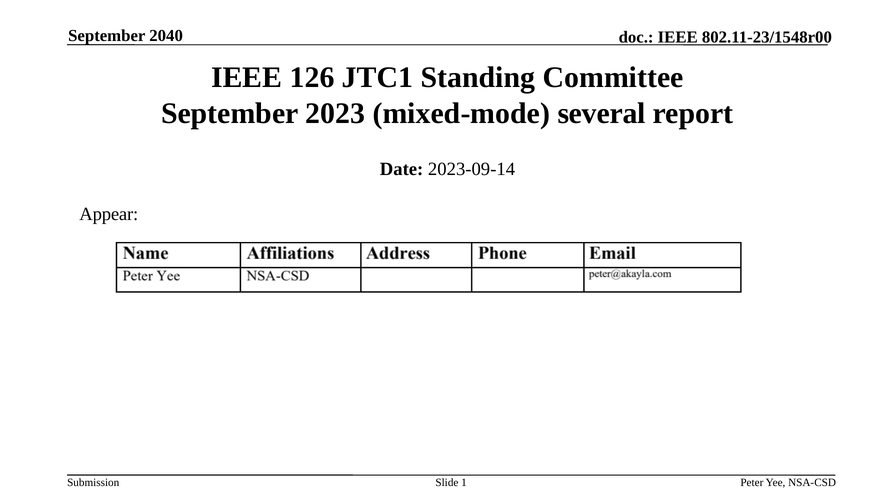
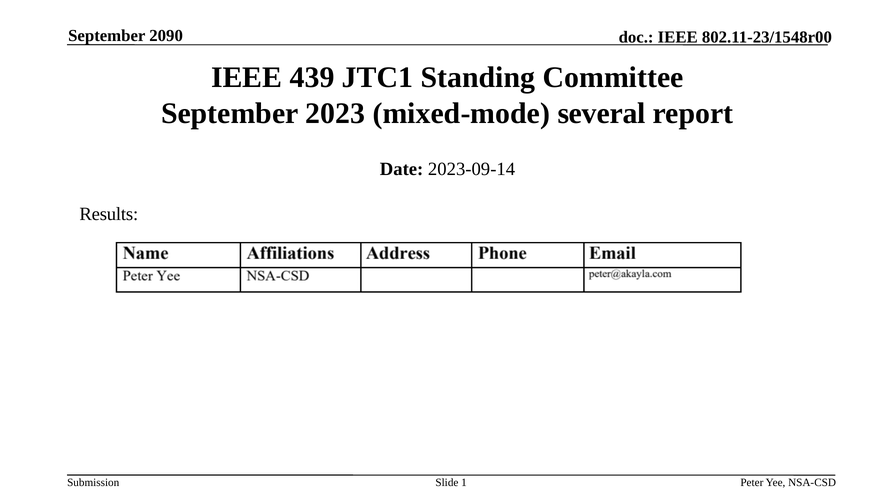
2040: 2040 -> 2090 (166, 36)
126: 126 -> 439 (312, 78)
Appear: Appear -> Results (109, 214)
